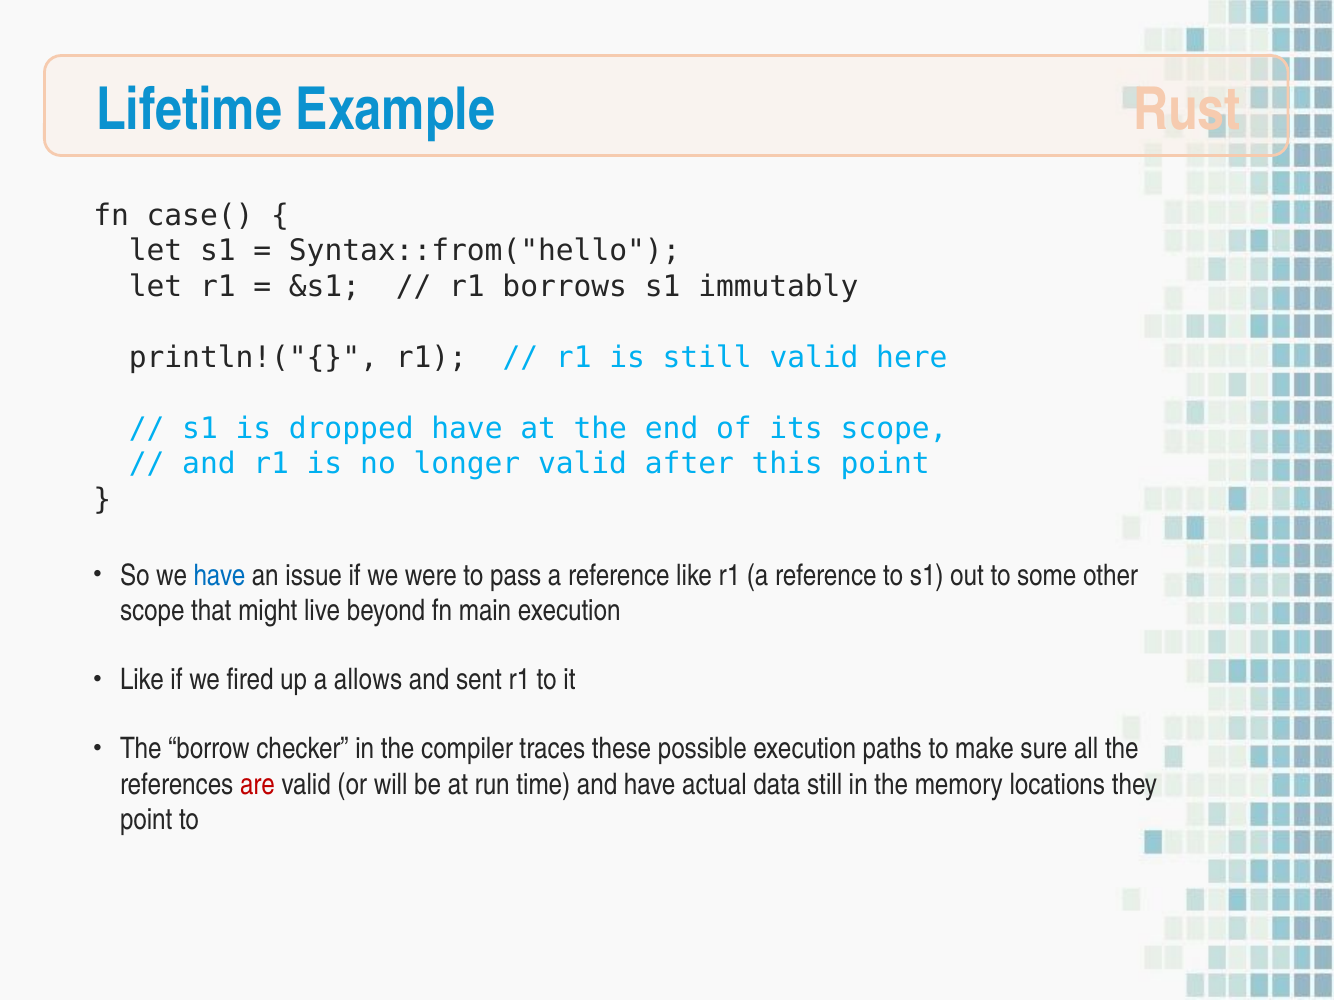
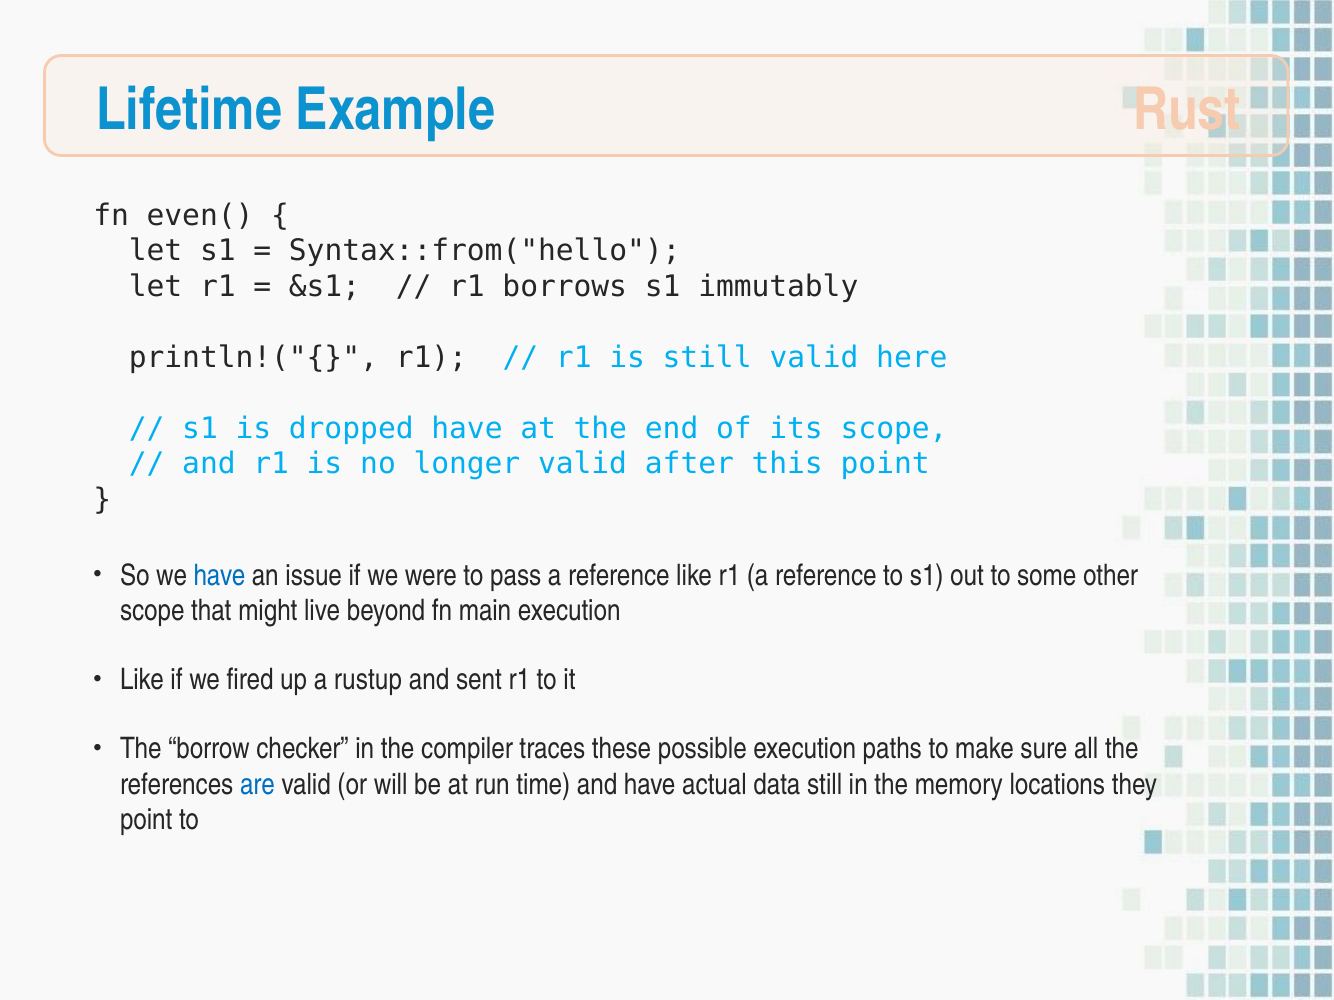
case(: case( -> even( (200, 215)
allows: allows -> rustup (368, 680)
are colour: red -> blue (257, 785)
